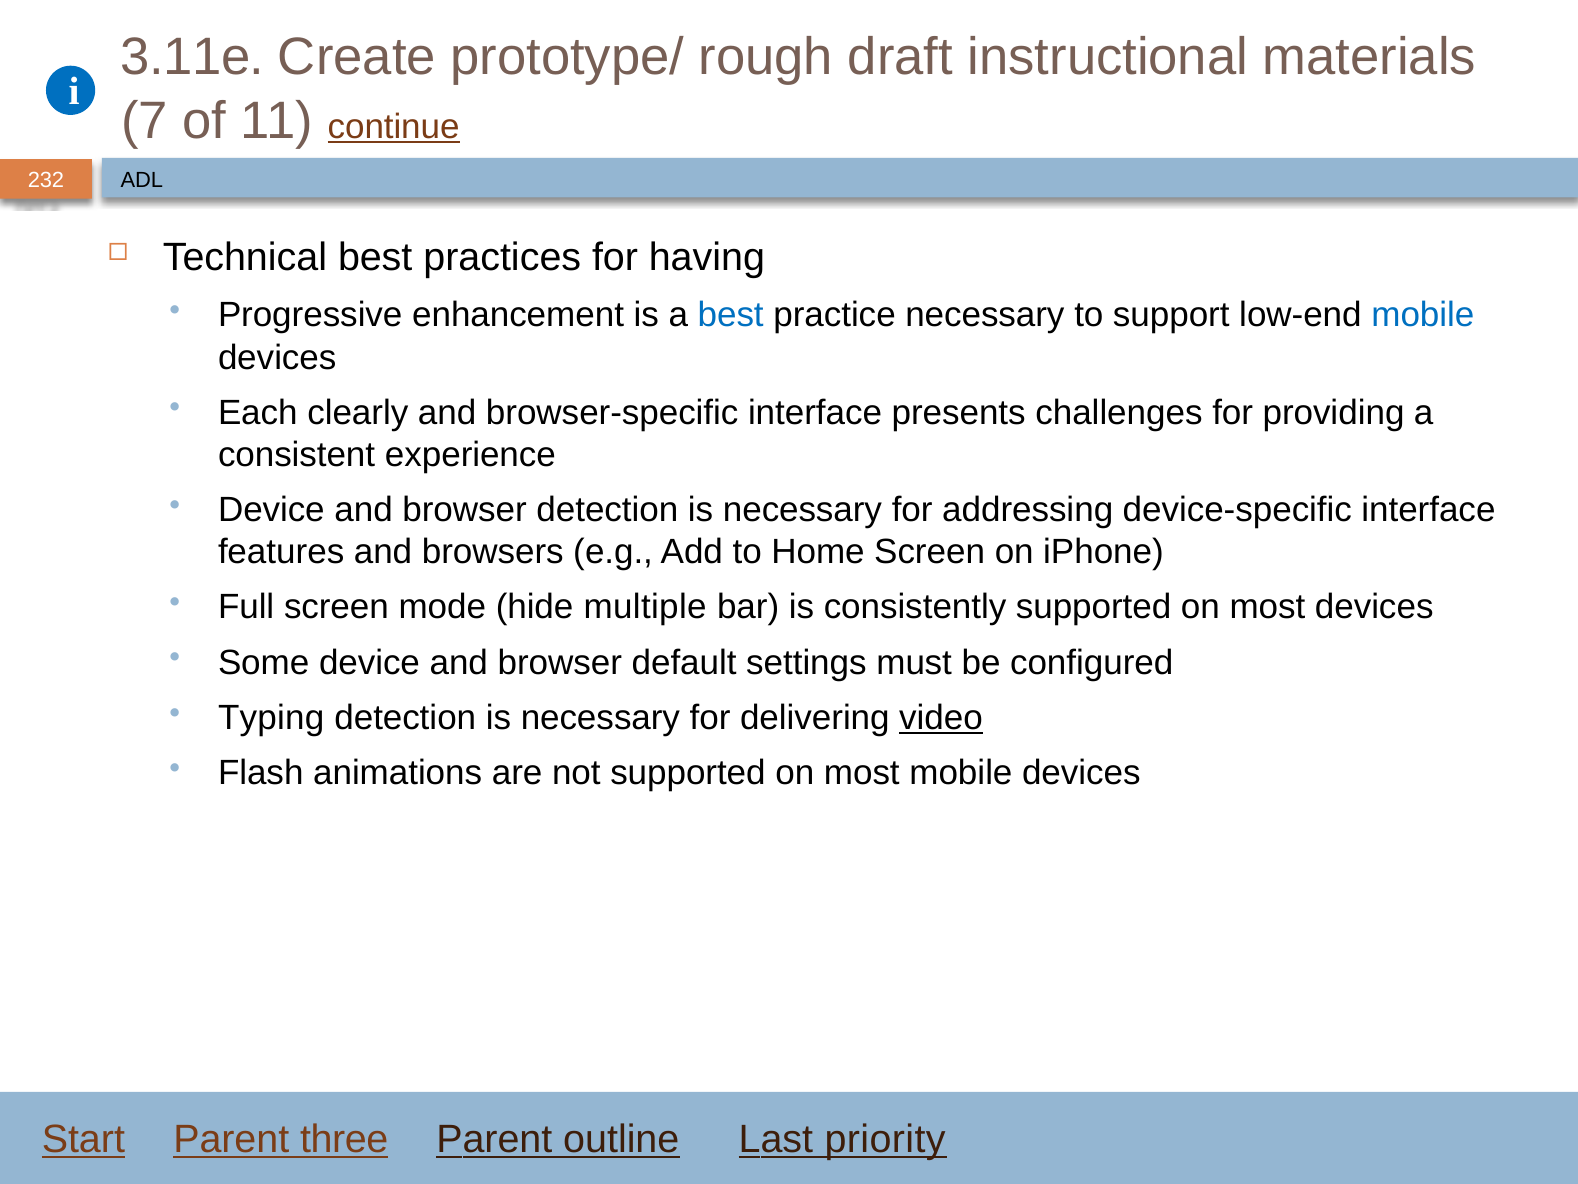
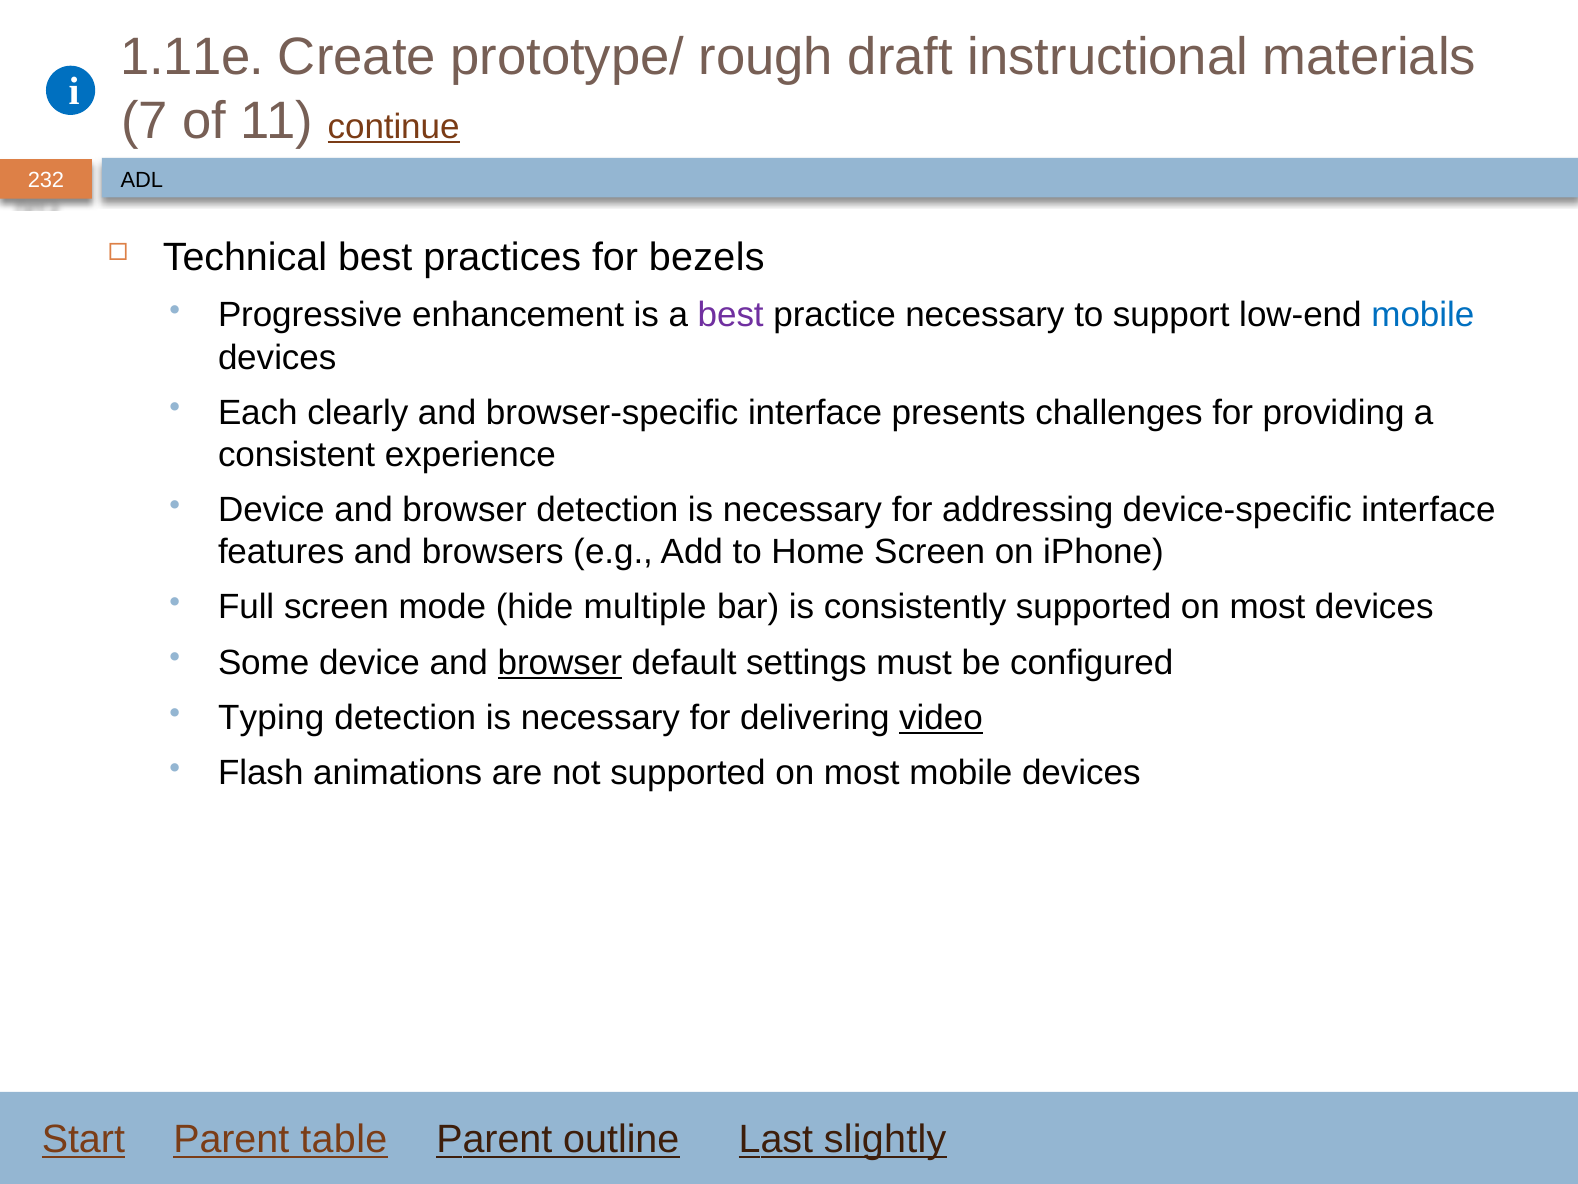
3.11e: 3.11e -> 1.11e (193, 58)
having: having -> bezels (707, 258)
best colour: blue -> purple (731, 315)
browser underline: none -> present (560, 662)
three: three -> table (344, 1139)
priority: priority -> slightly (885, 1139)
